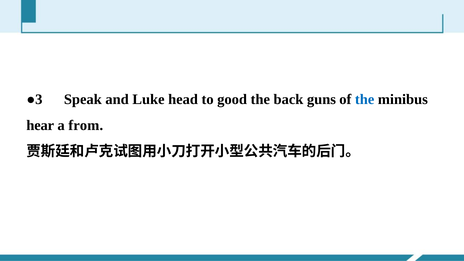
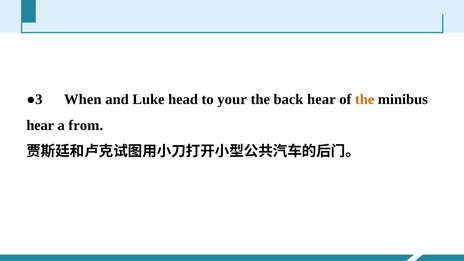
Speak: Speak -> When (83, 99)
good: good -> your (232, 99)
back guns: guns -> hear (321, 99)
the colour: blue -> orange (365, 99)
